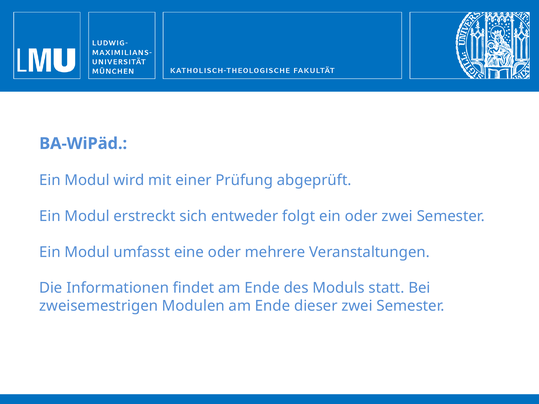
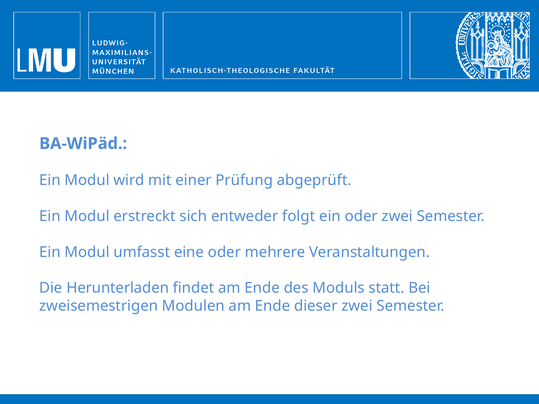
Informationen: Informationen -> Herunterladen (118, 288)
